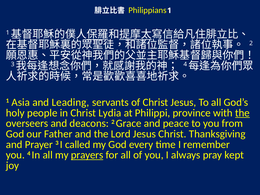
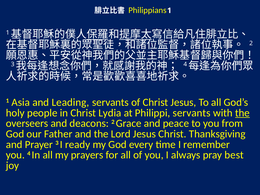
Philippi province: province -> servants (192, 113)
called: called -> ready (78, 144)
prayers underline: present -> none (87, 155)
kept: kept -> best (234, 155)
